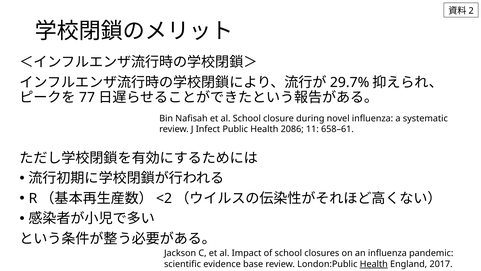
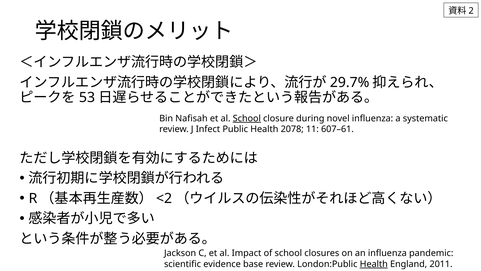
77: 77 -> 53 (87, 97)
School underline: none -> present (247, 118)
2086: 2086 -> 2078 (292, 129)
658–61: 658–61 -> 607–61 (337, 129)
2017: 2017 -> 2011 (441, 264)
